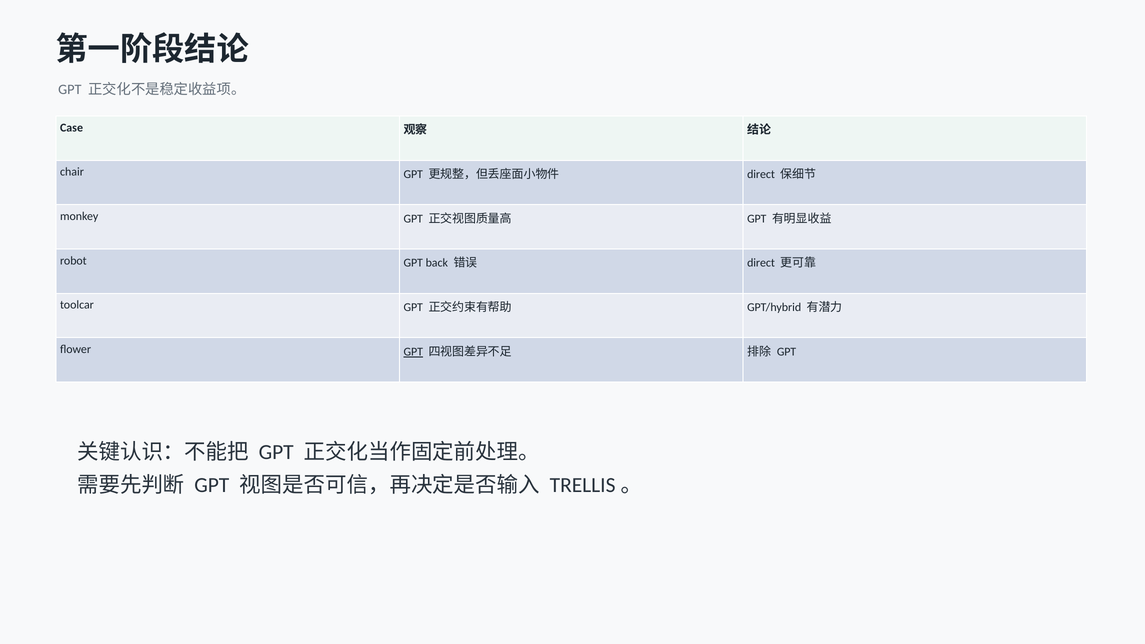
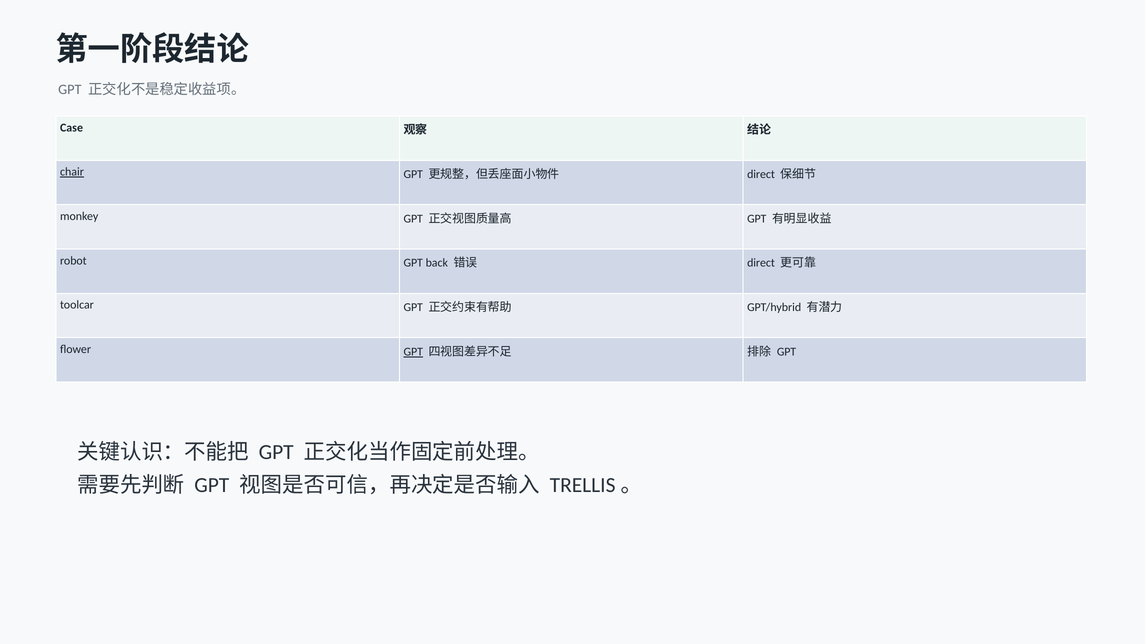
chair underline: none -> present (72, 172)
